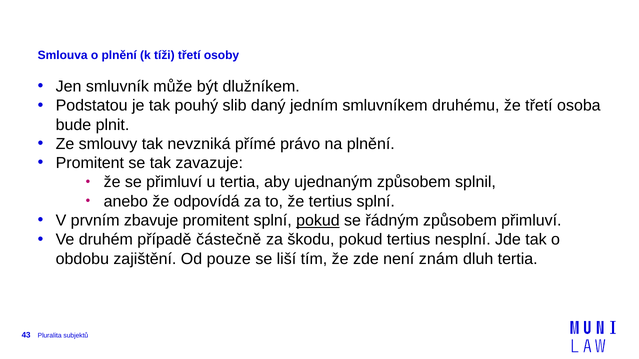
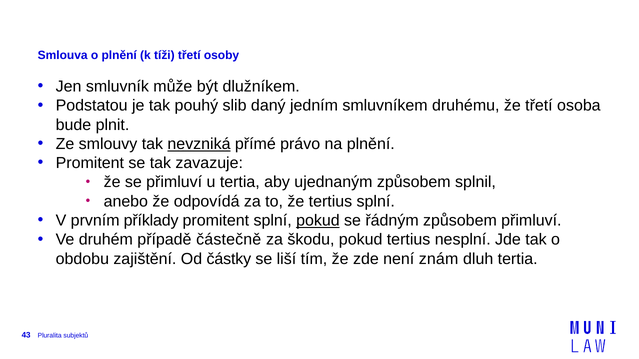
nevzniká underline: none -> present (199, 144)
zbavuje: zbavuje -> příklady (151, 221)
pouze: pouze -> částky (229, 259)
